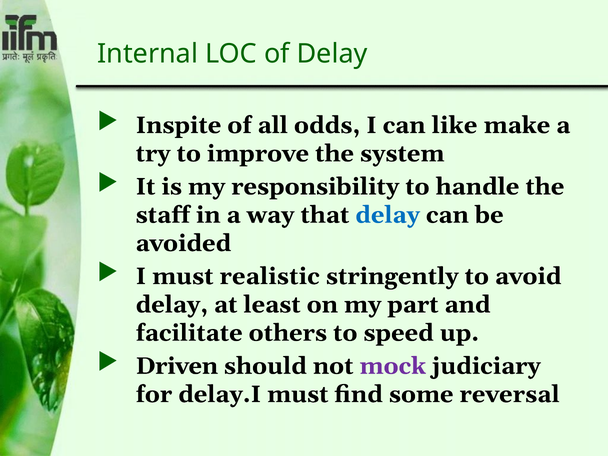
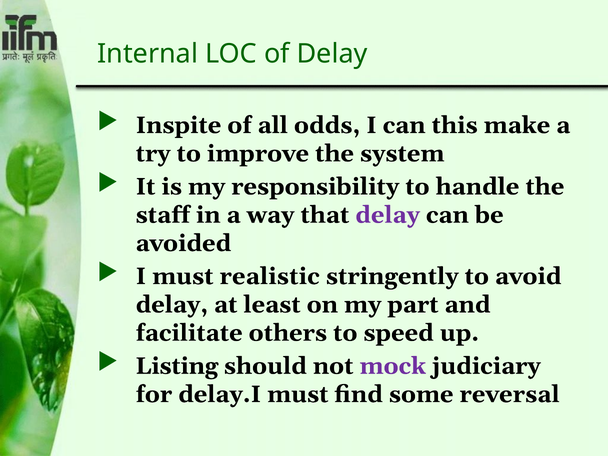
like: like -> this (455, 125)
delay colour: blue -> purple (388, 215)
Driven: Driven -> Listing (177, 366)
